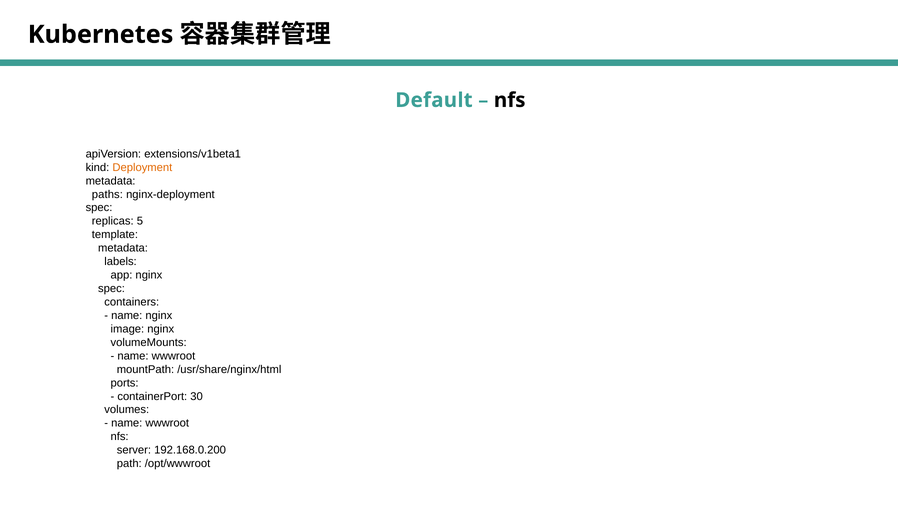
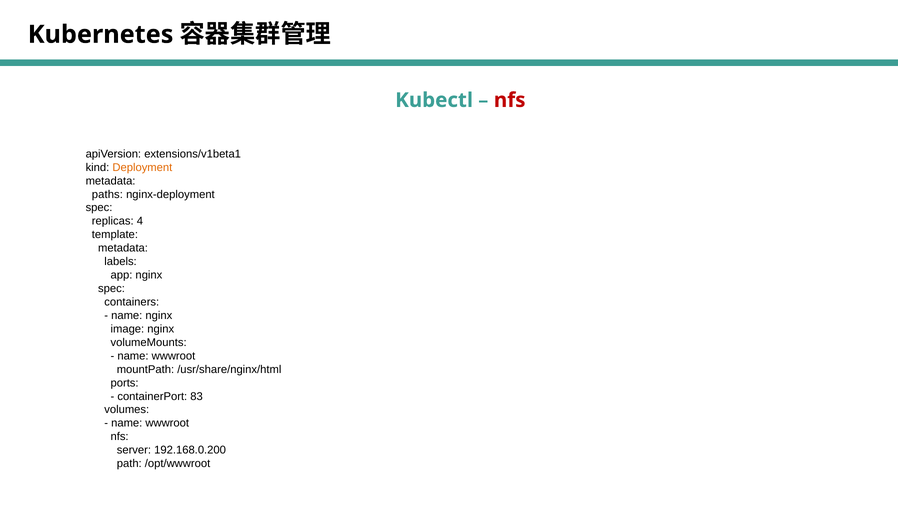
Default: Default -> Kubectl (434, 100)
nfs colour: black -> red (510, 100)
5: 5 -> 4 (140, 221)
30: 30 -> 83 (197, 396)
